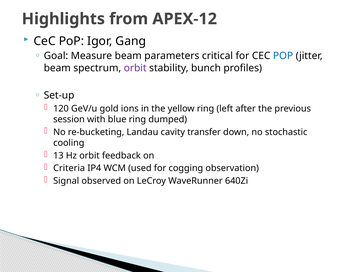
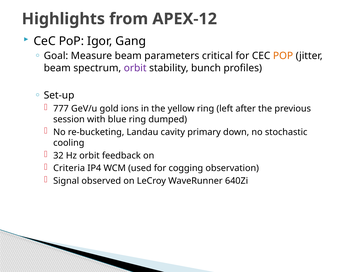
POP colour: blue -> orange (283, 56)
120: 120 -> 777 (61, 109)
transfer: transfer -> primary (204, 132)
13: 13 -> 32 (58, 156)
